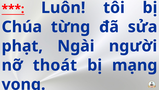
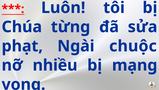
người: người -> chuộc (133, 46)
thoát: thoát -> nhiều (55, 65)
